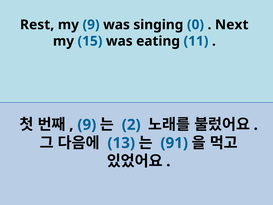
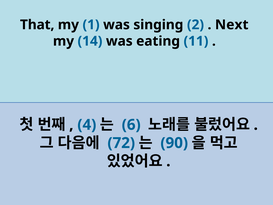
Rest: Rest -> That (37, 25)
my 9: 9 -> 1 (91, 25)
0: 0 -> 2 (195, 25)
15: 15 -> 14 (90, 41)
9: 9 -> 4 (87, 125)
2: 2 -> 6 (131, 125)
13: 13 -> 72 (121, 143)
91: 91 -> 90 (174, 143)
